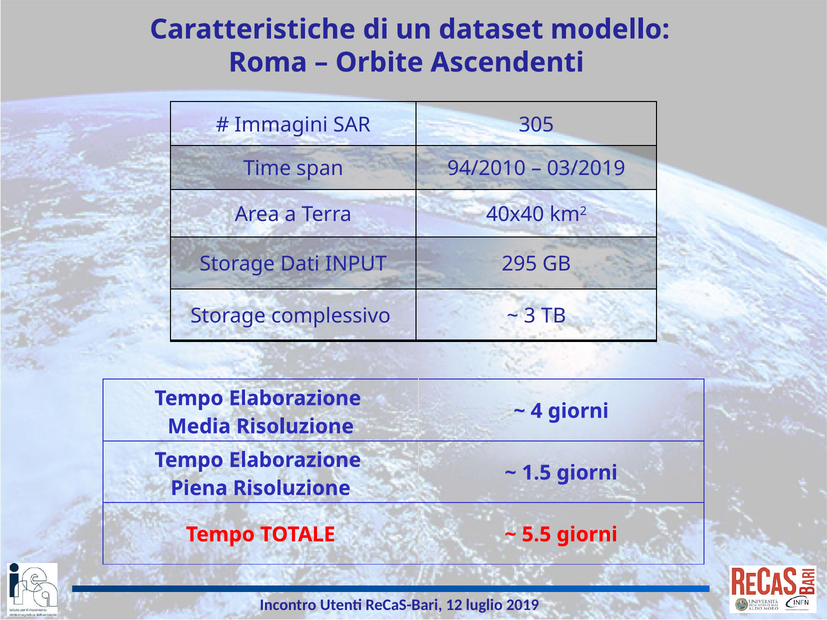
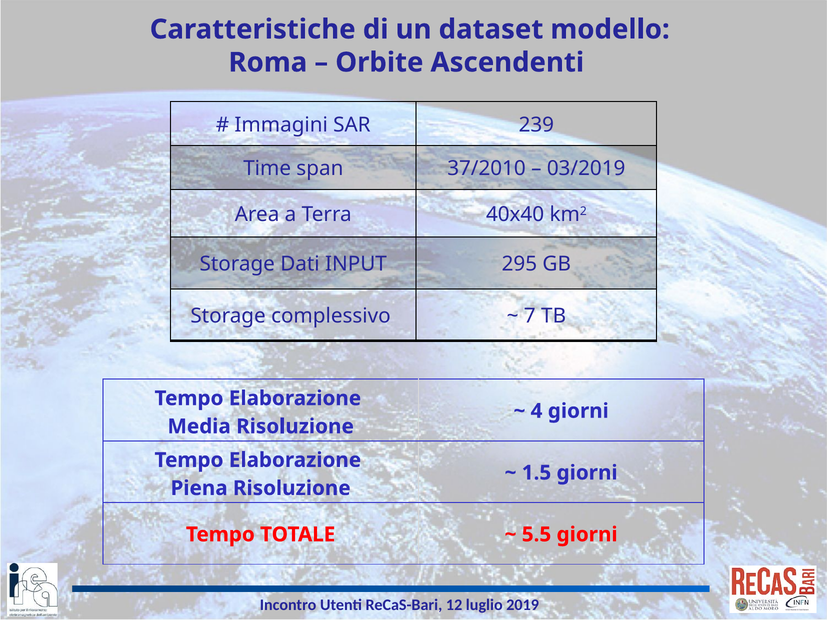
305: 305 -> 239 (536, 125)
94/2010: 94/2010 -> 37/2010 (486, 169)
3: 3 -> 7 (530, 316)
